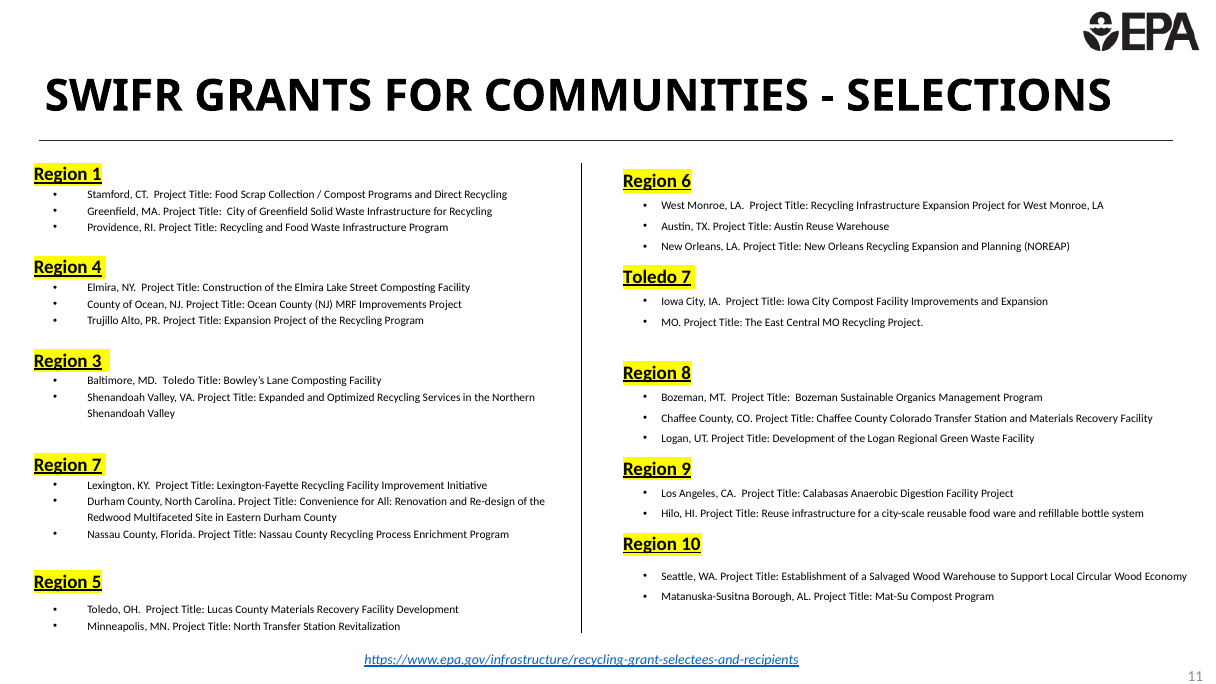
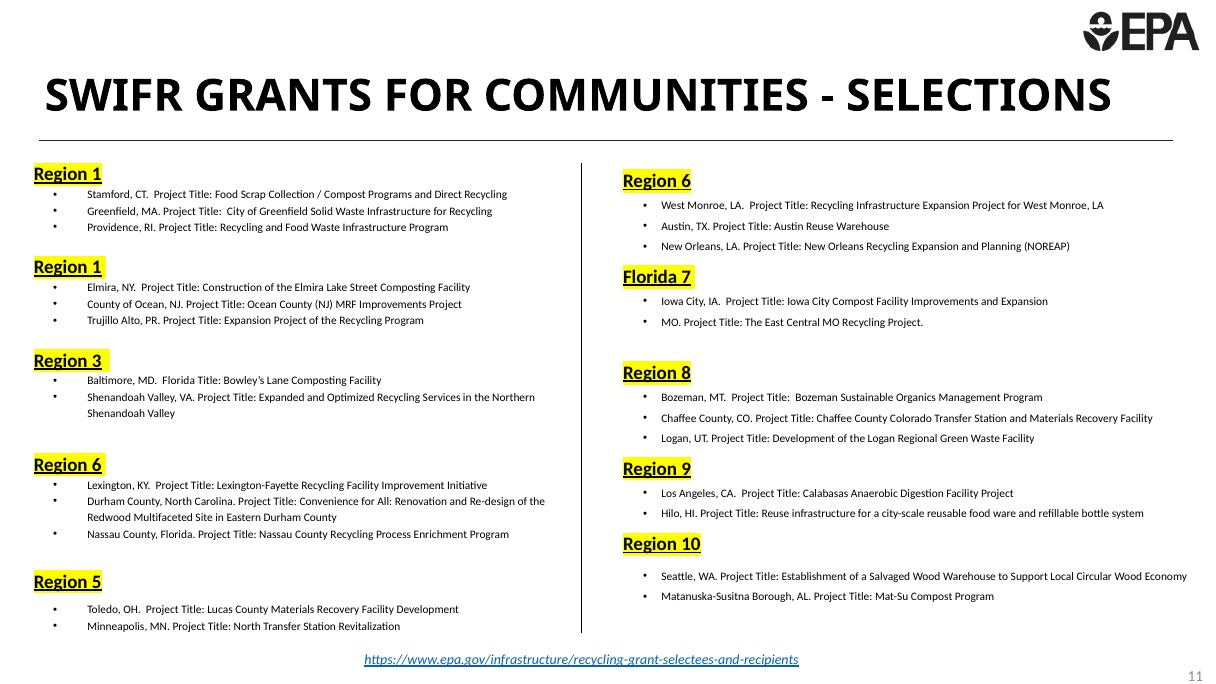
4: 4 -> 1 (97, 268)
Toledo: Toledo -> Florida (650, 277)
MD Toledo: Toledo -> Florida (179, 381)
7: 7 -> 6 (97, 465)
